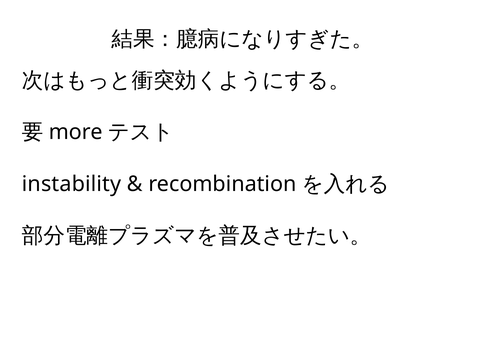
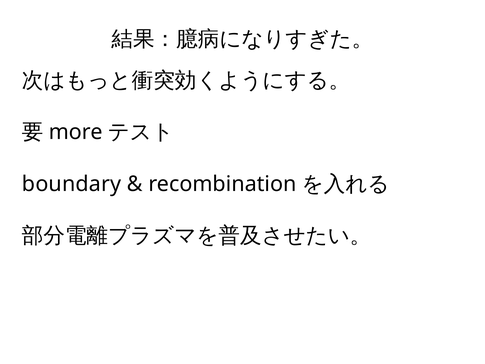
instability: instability -> boundary (72, 184)
